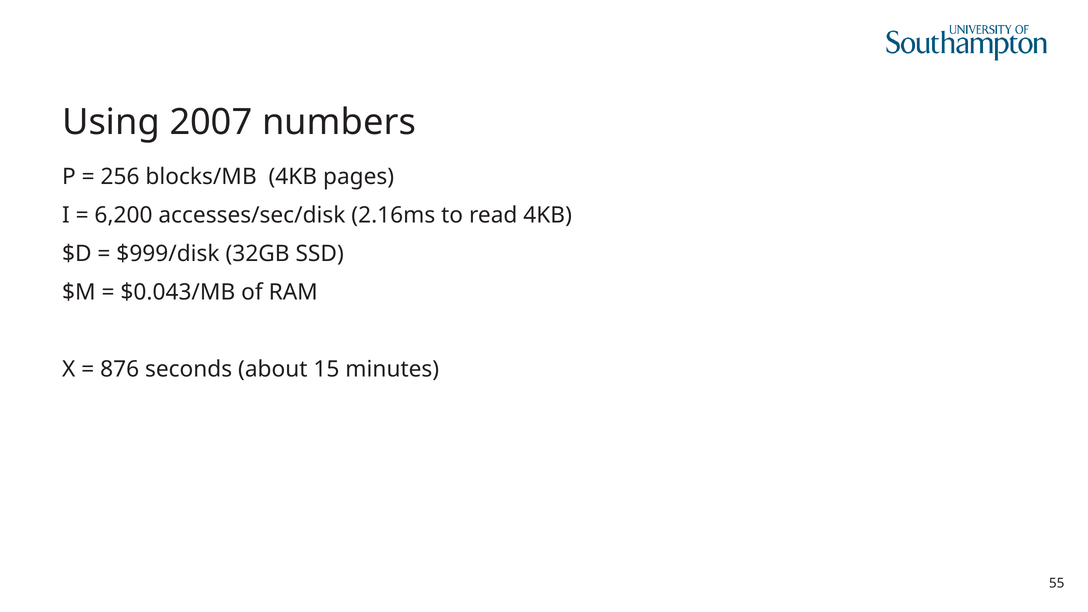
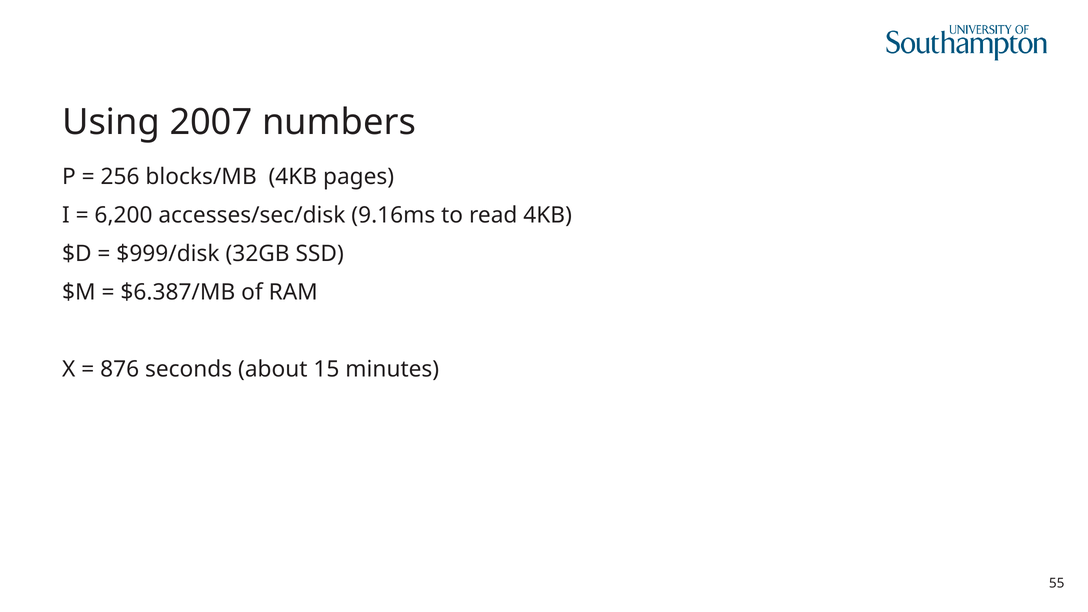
2.16ms: 2.16ms -> 9.16ms (393, 215)
$0.043/MB: $0.043/MB -> $6.387/MB (178, 292)
